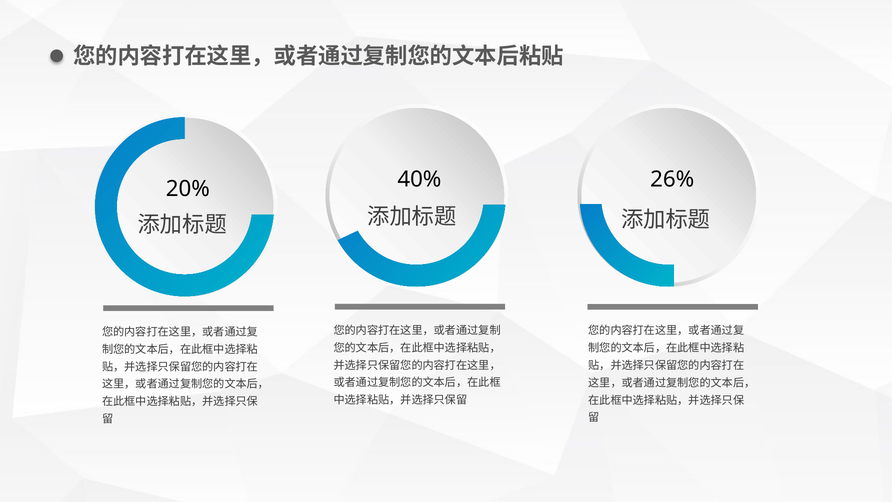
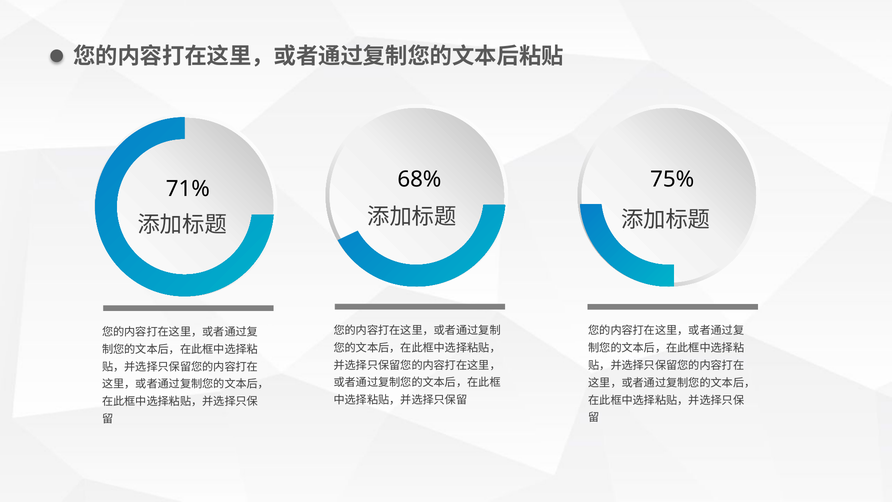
40%: 40% -> 68% (419, 179)
26%: 26% -> 75% (672, 179)
20%: 20% -> 71% (188, 189)
